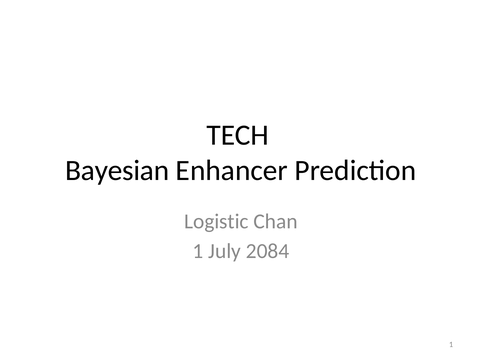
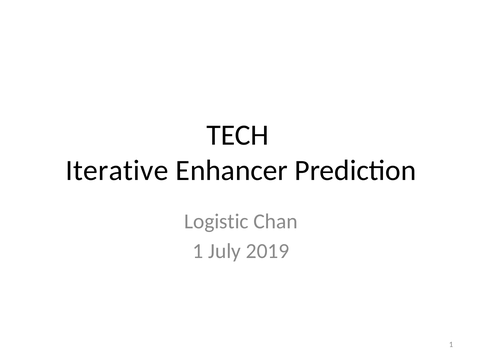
Bayesian: Bayesian -> Iterative (117, 171)
2084: 2084 -> 2019 (268, 252)
